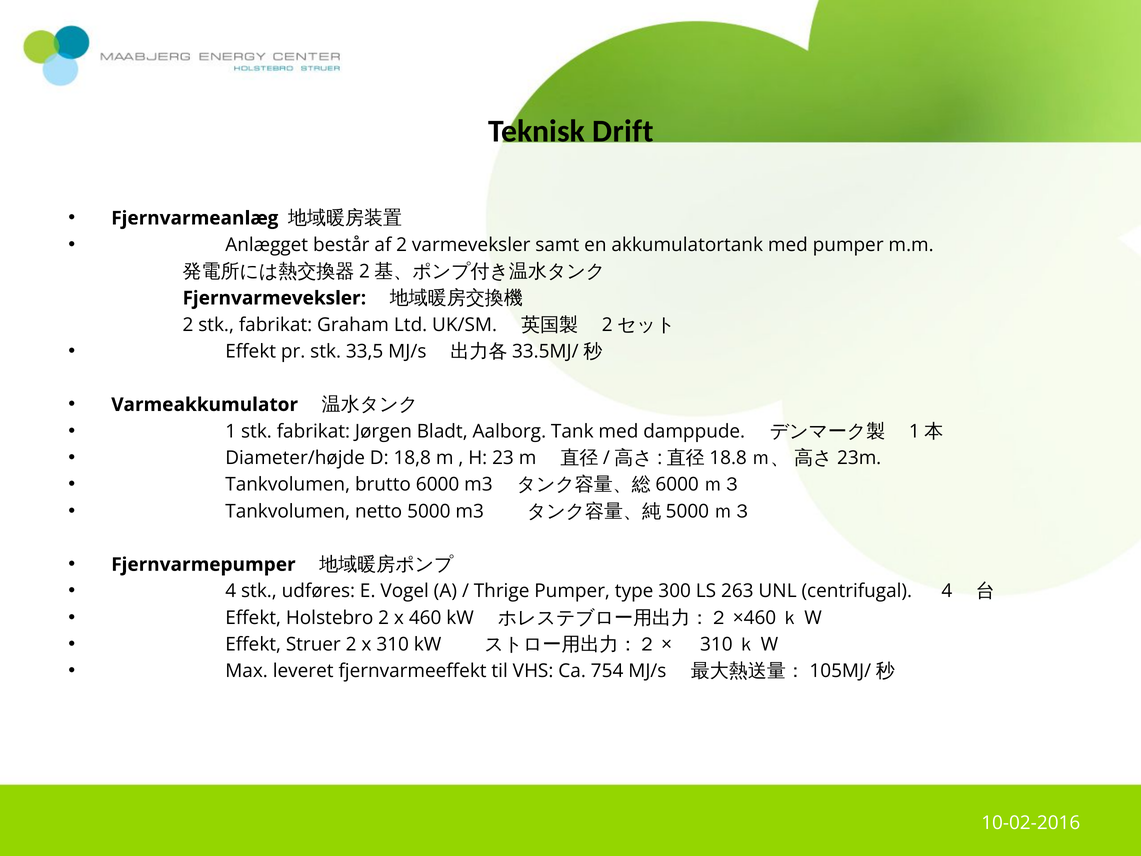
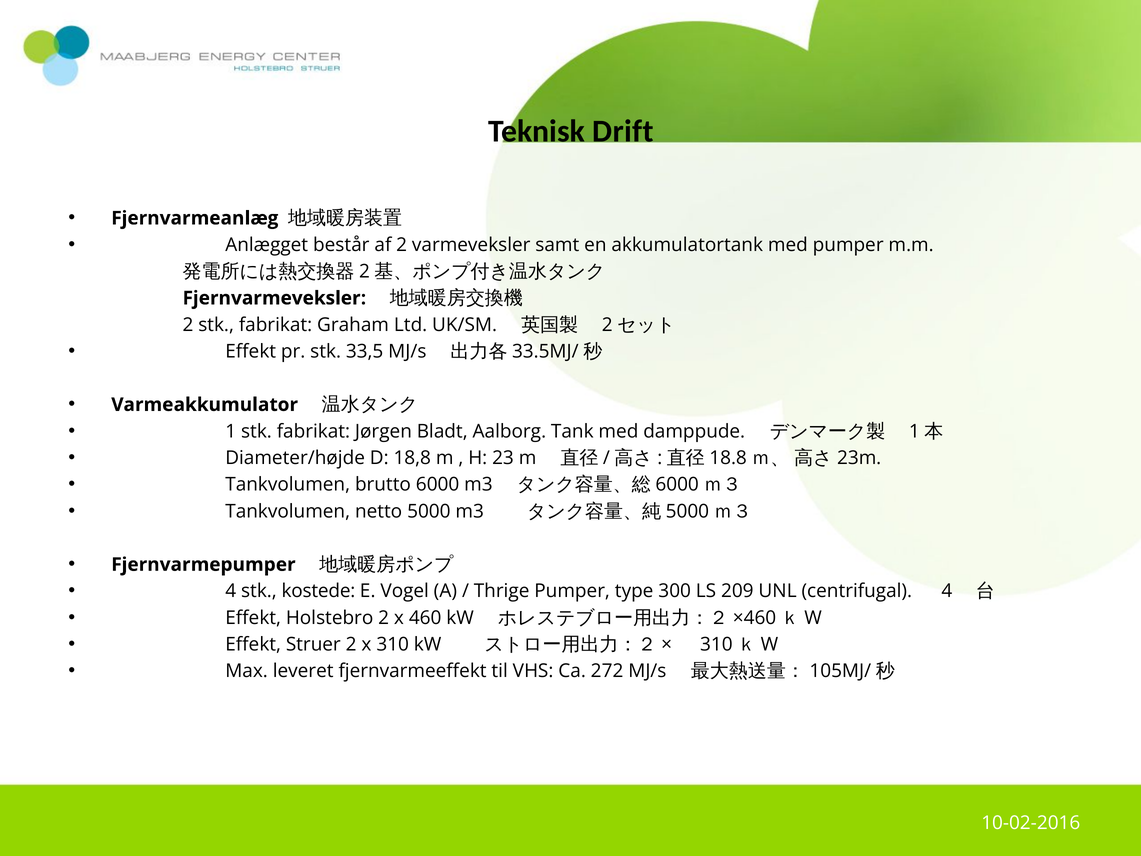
udføres: udføres -> kostede (318, 591)
263: 263 -> 209 (737, 591)
754: 754 -> 272 (607, 671)
